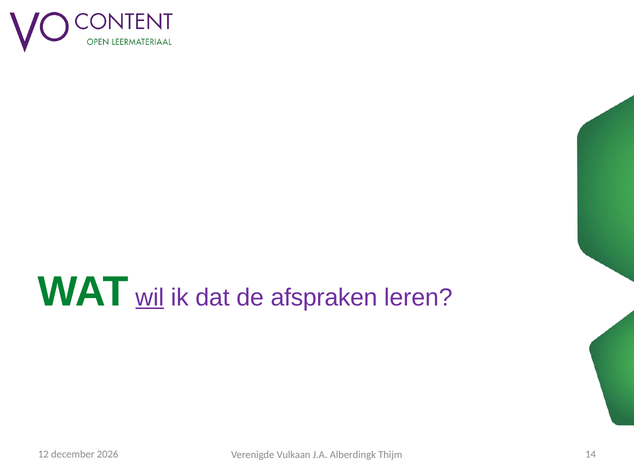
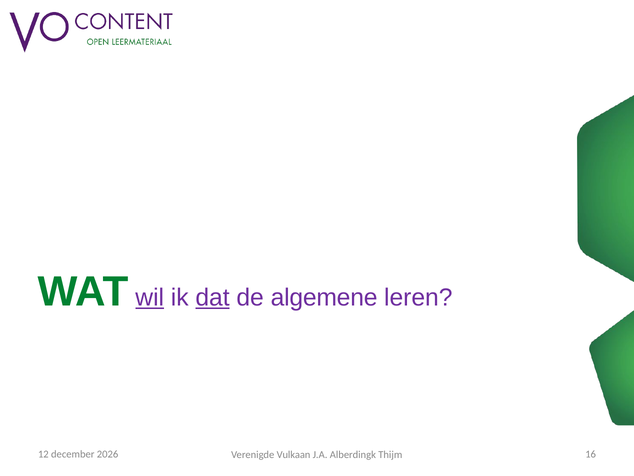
dat underline: none -> present (213, 297)
afspraken: afspraken -> algemene (324, 297)
14: 14 -> 16 (591, 454)
